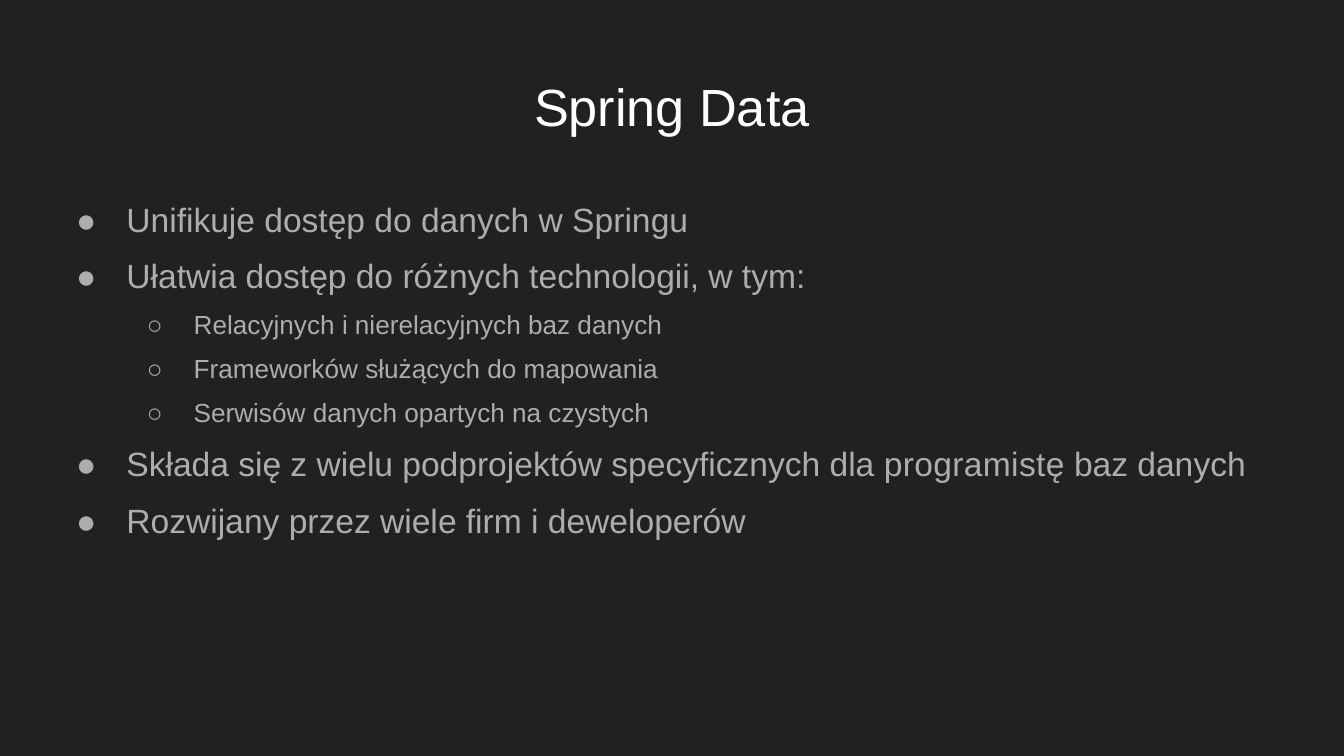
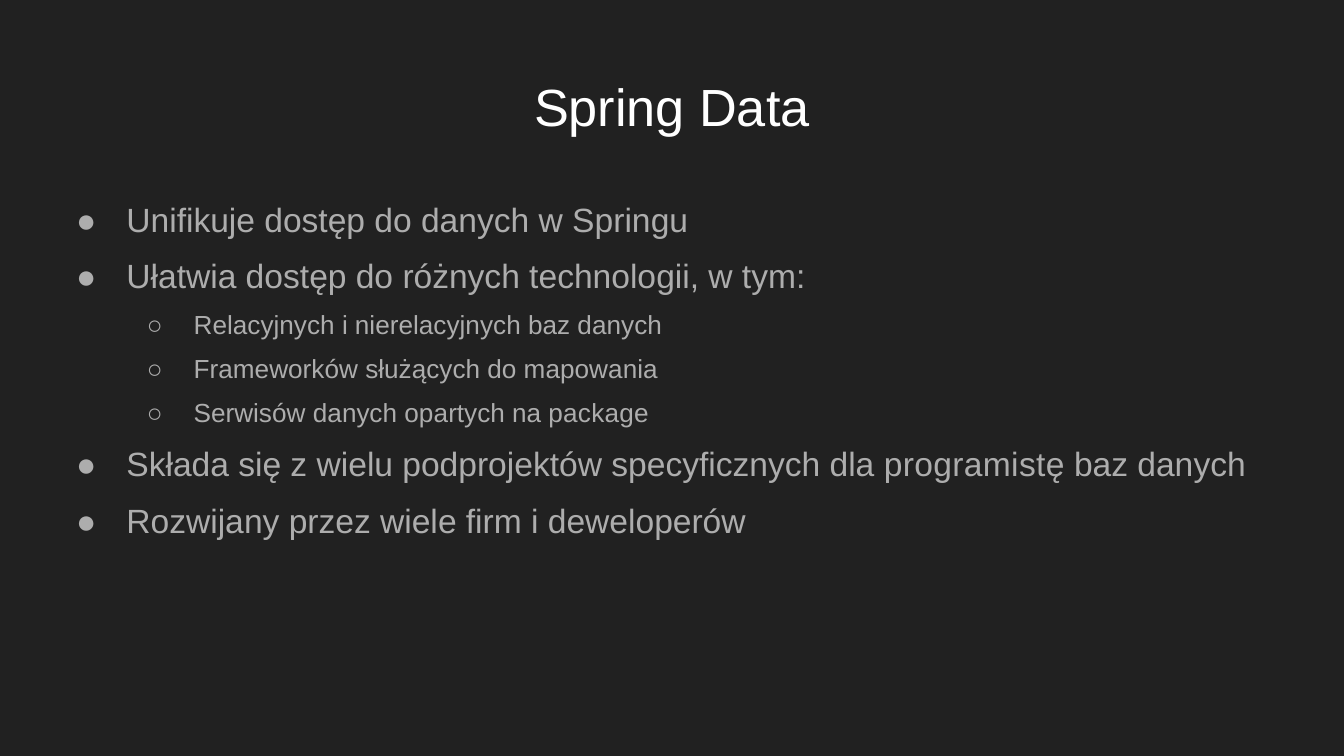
czystych: czystych -> package (599, 413)
